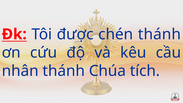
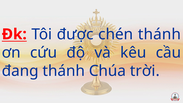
nhân: nhân -> đang (20, 71)
tích: tích -> trời (145, 71)
